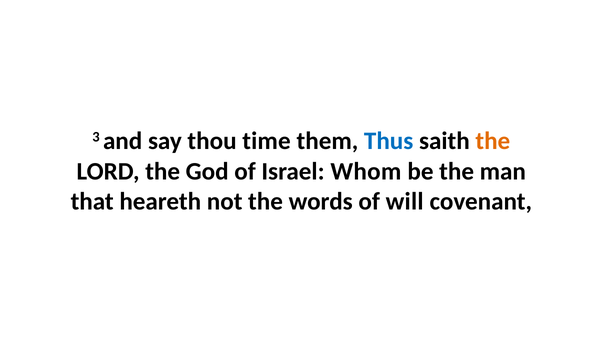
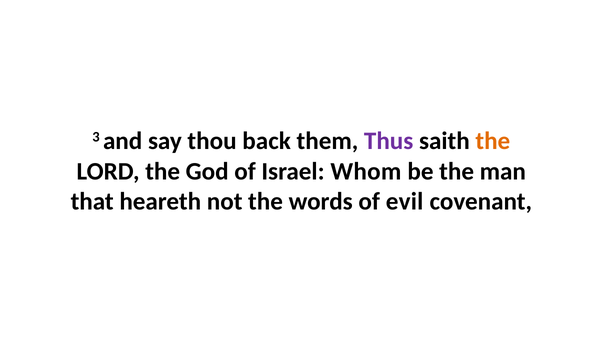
time: time -> back (267, 141)
Thus colour: blue -> purple (389, 141)
will: will -> evil (405, 201)
